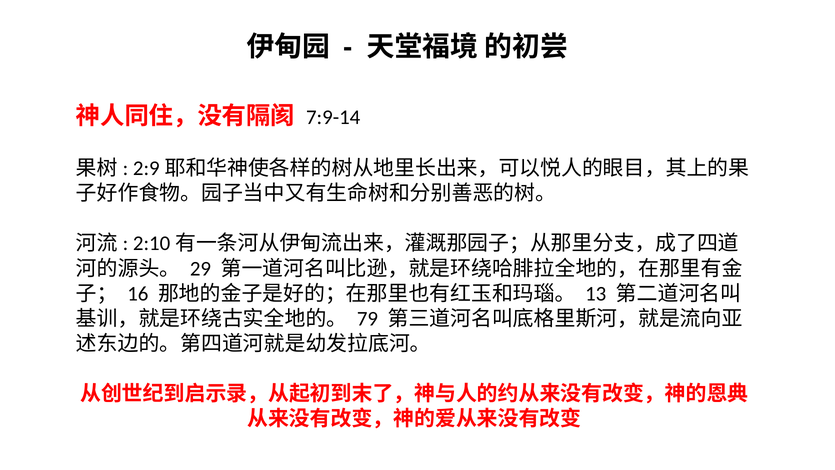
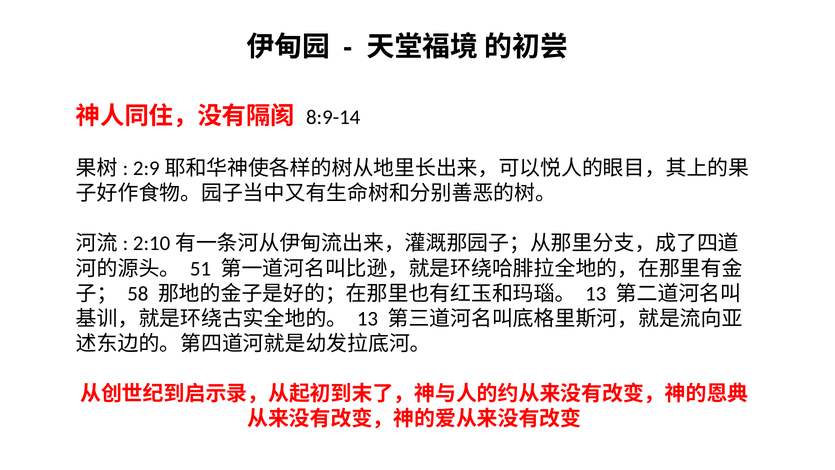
7:9-14: 7:9-14 -> 8:9-14 (333, 117)
29: 29 -> 51 (200, 268)
16: 16 -> 58 (138, 294)
79: 79 -> 13 (367, 319)
